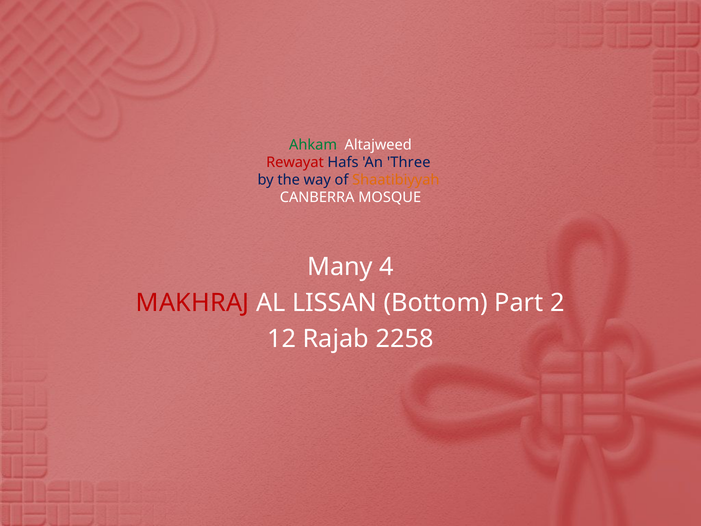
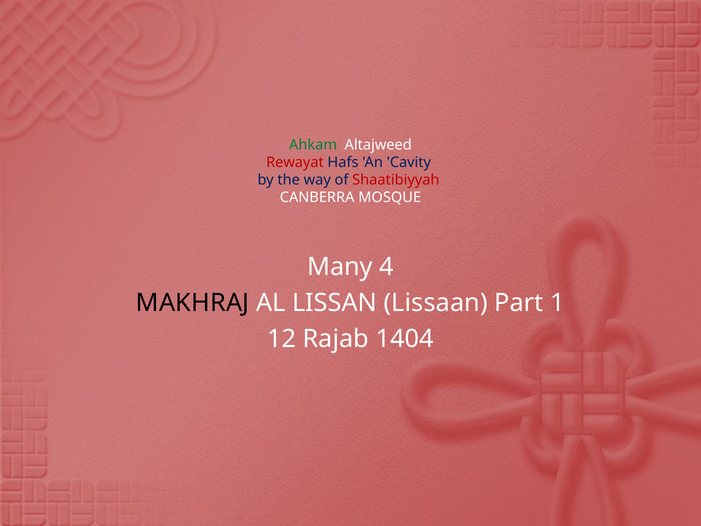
Three: Three -> Cavity (409, 162)
Shaatibiyyah colour: orange -> red (396, 180)
MAKHRAJ colour: red -> black (193, 303)
Bottom: Bottom -> Lissaan (436, 303)
2: 2 -> 1 (557, 303)
2258: 2258 -> 1404 (405, 339)
